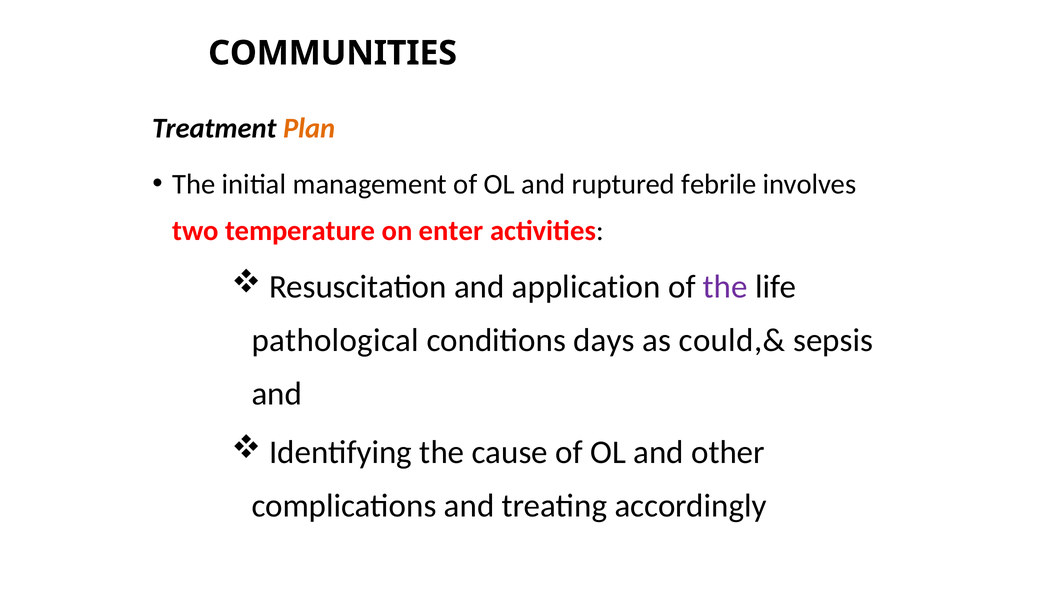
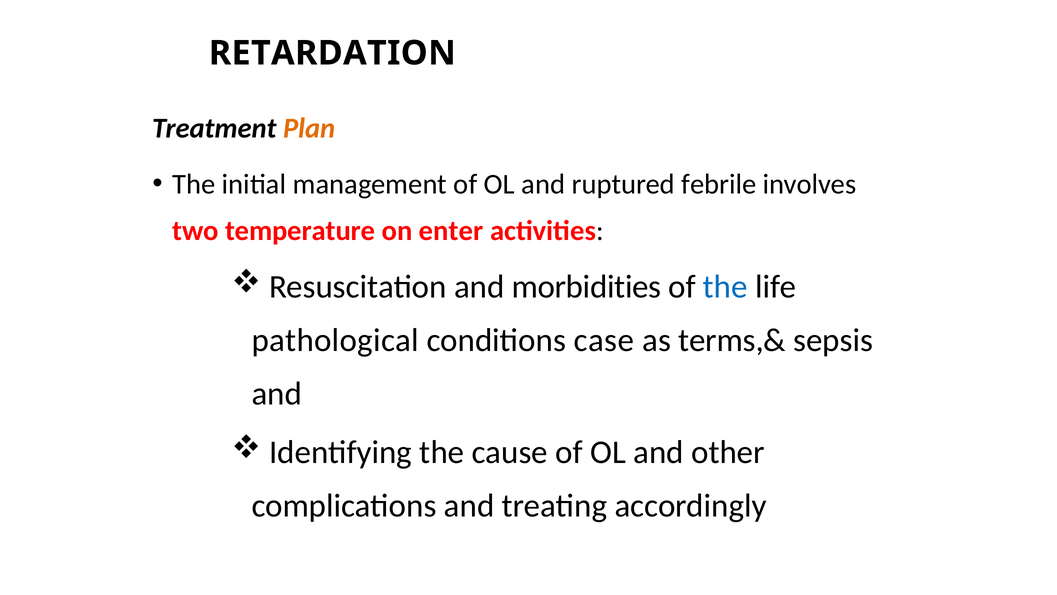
COMMUNITIES: COMMUNITIES -> RETARDATION (332, 53)
application: application -> morbidities (586, 287)
the colour: purple -> blue (725, 287)
days: days -> case (604, 340)
could,&: could,& -> terms,& (732, 340)
